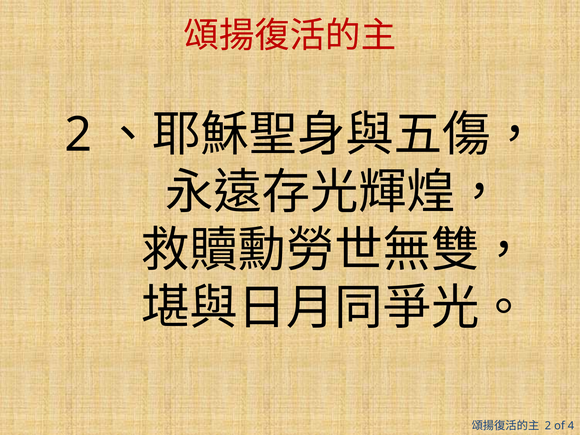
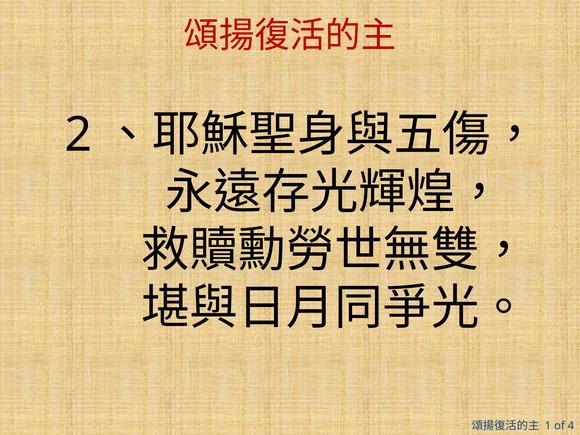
2: 2 -> 1 (548, 426)
